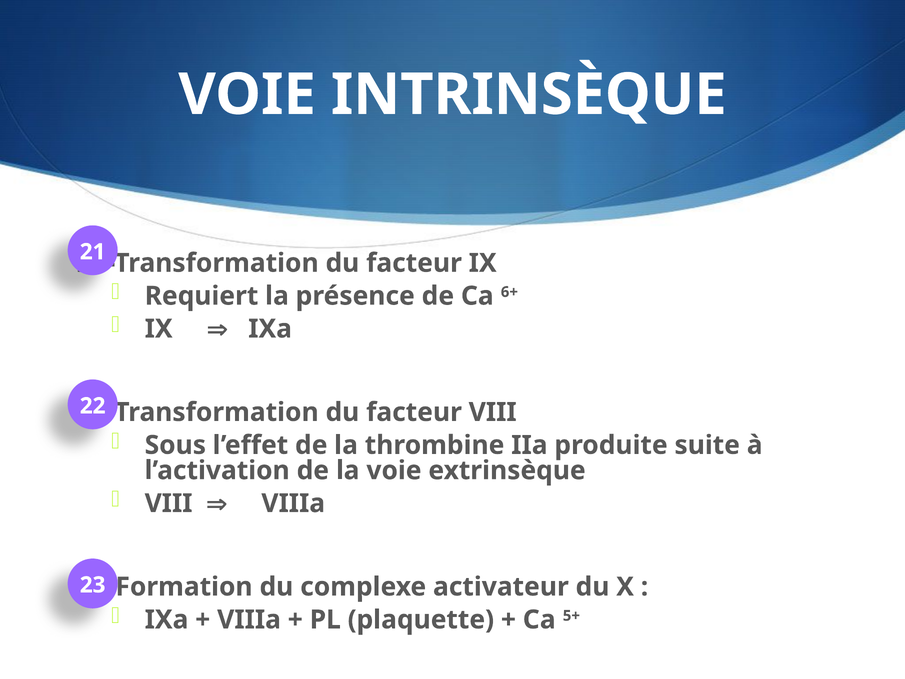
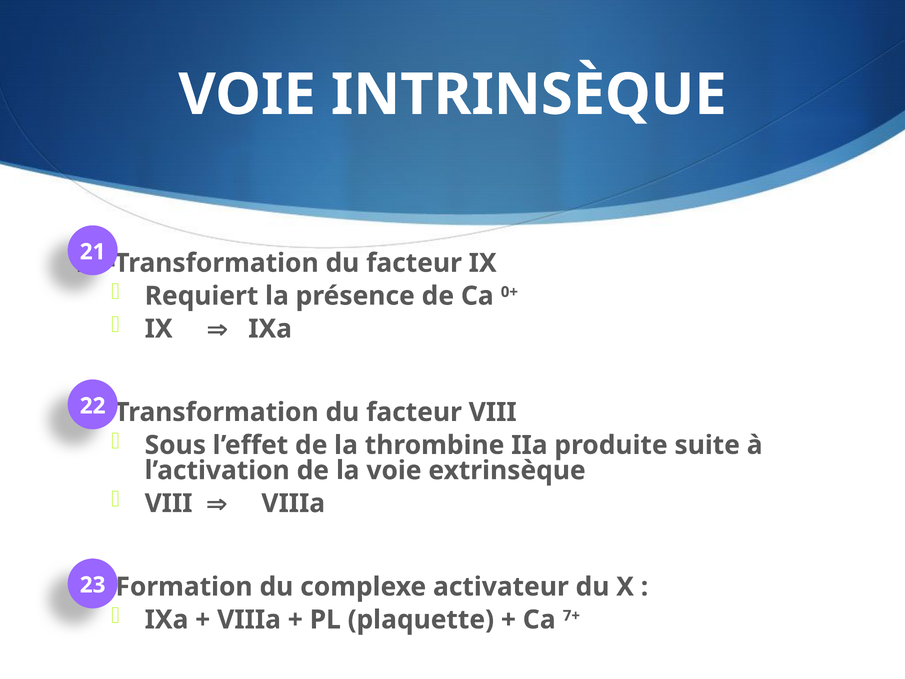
6+: 6+ -> 0+ (509, 292)
5+: 5+ -> 7+ (571, 616)
